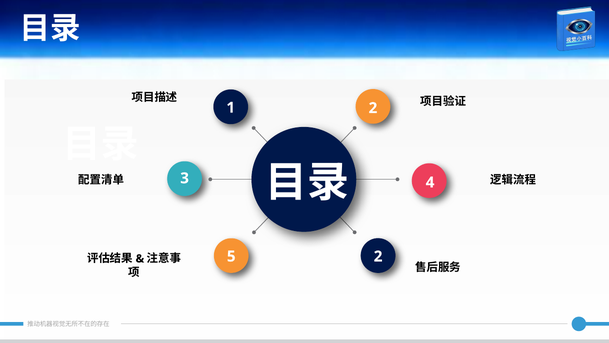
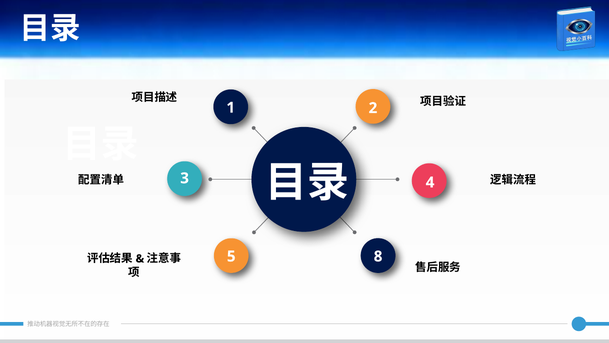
5 2: 2 -> 8 (378, 256)
